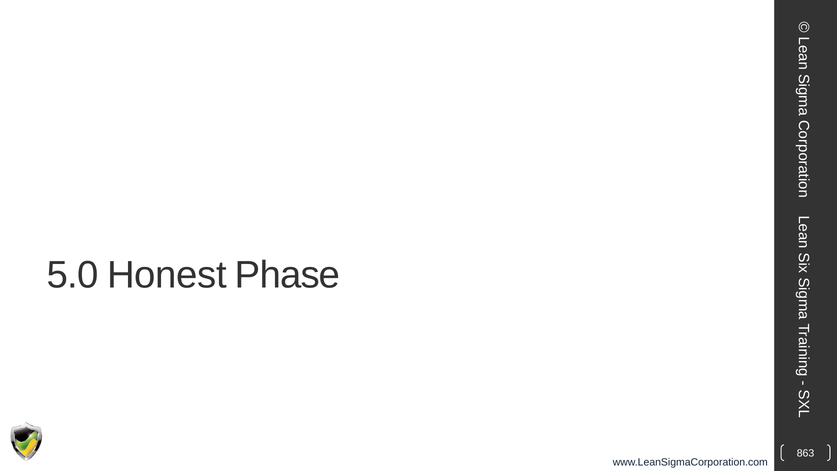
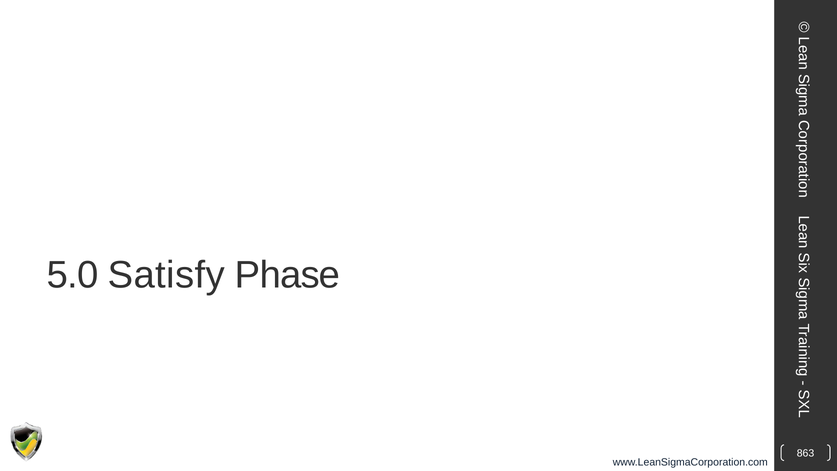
Honest: Honest -> Satisfy (166, 275)
